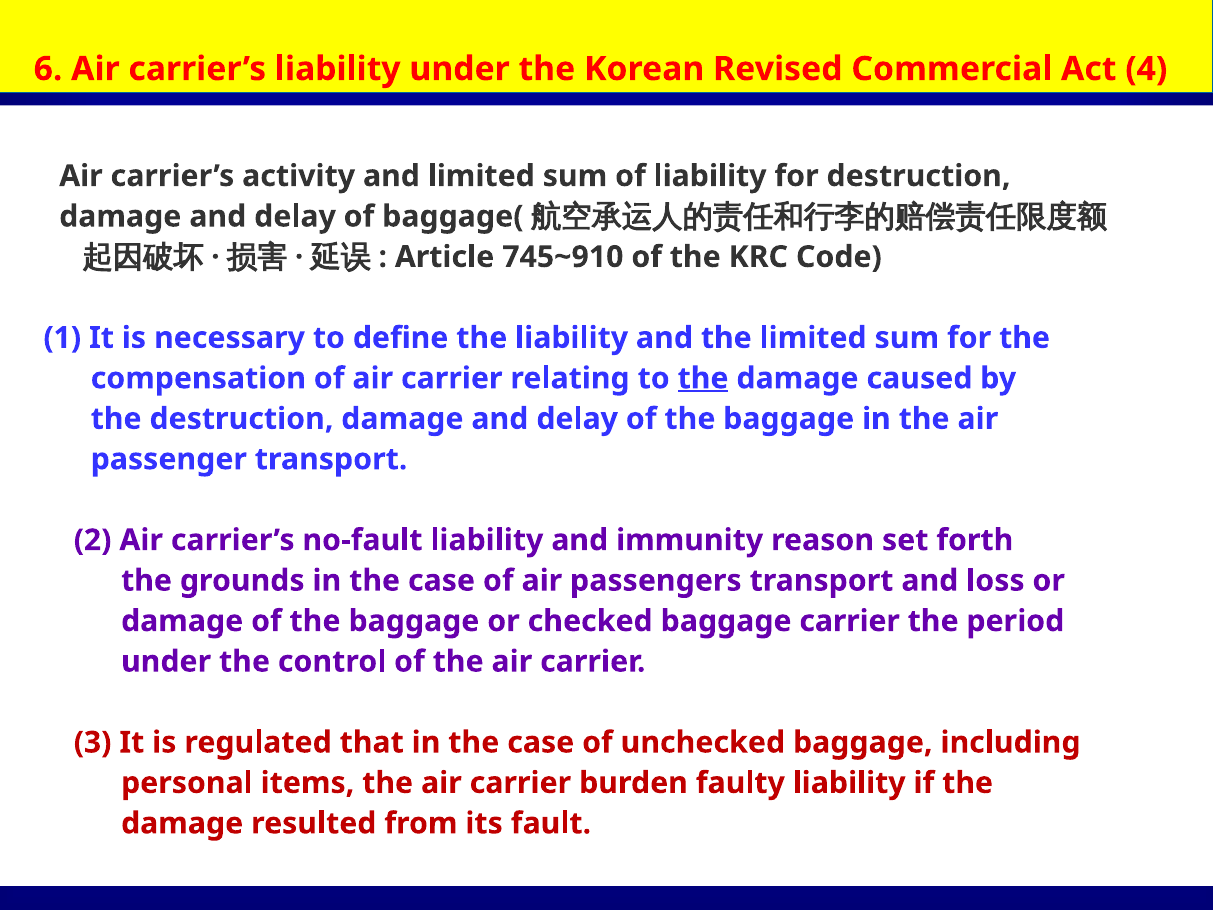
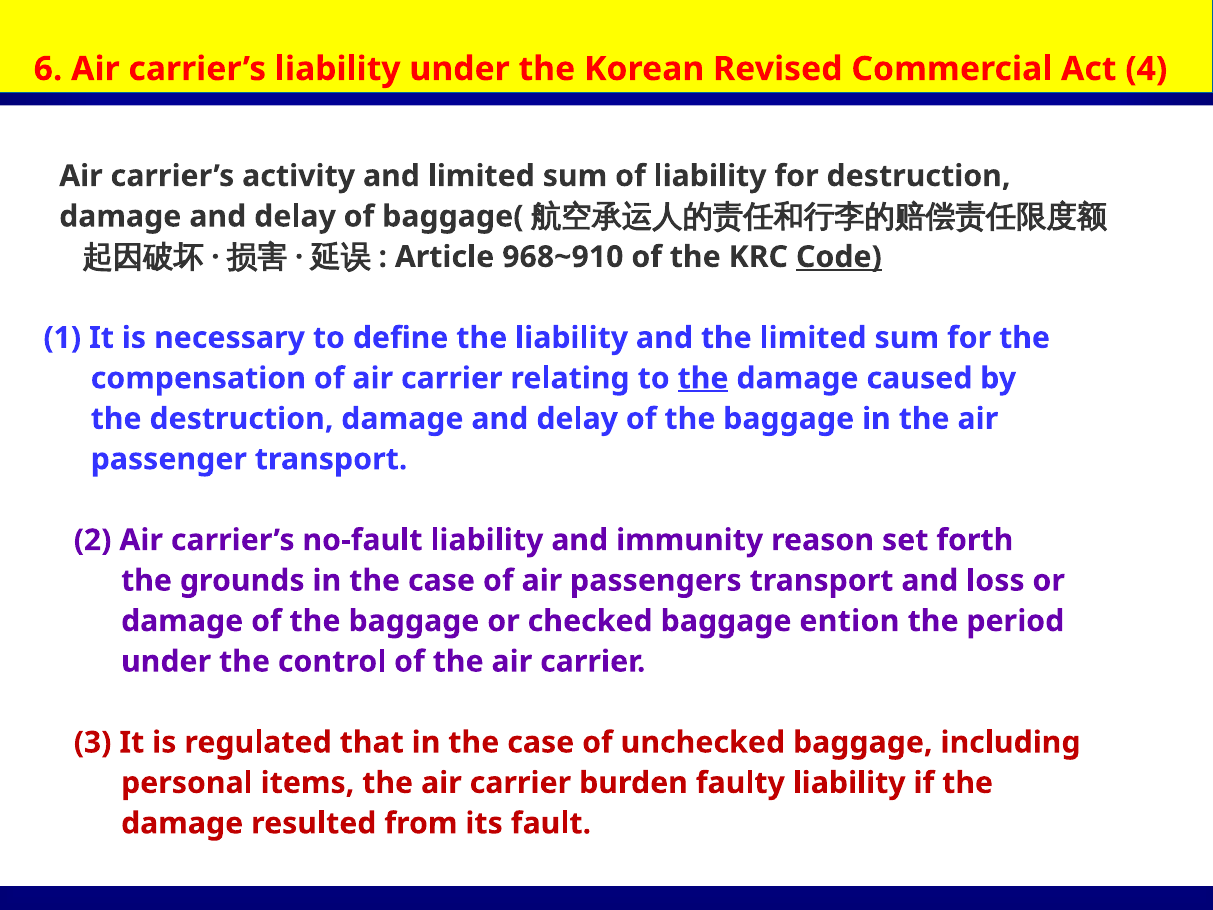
745~910: 745~910 -> 968~910 (563, 257)
Code underline: none -> present (839, 257)
baggage carrier: carrier -> ention (849, 621)
